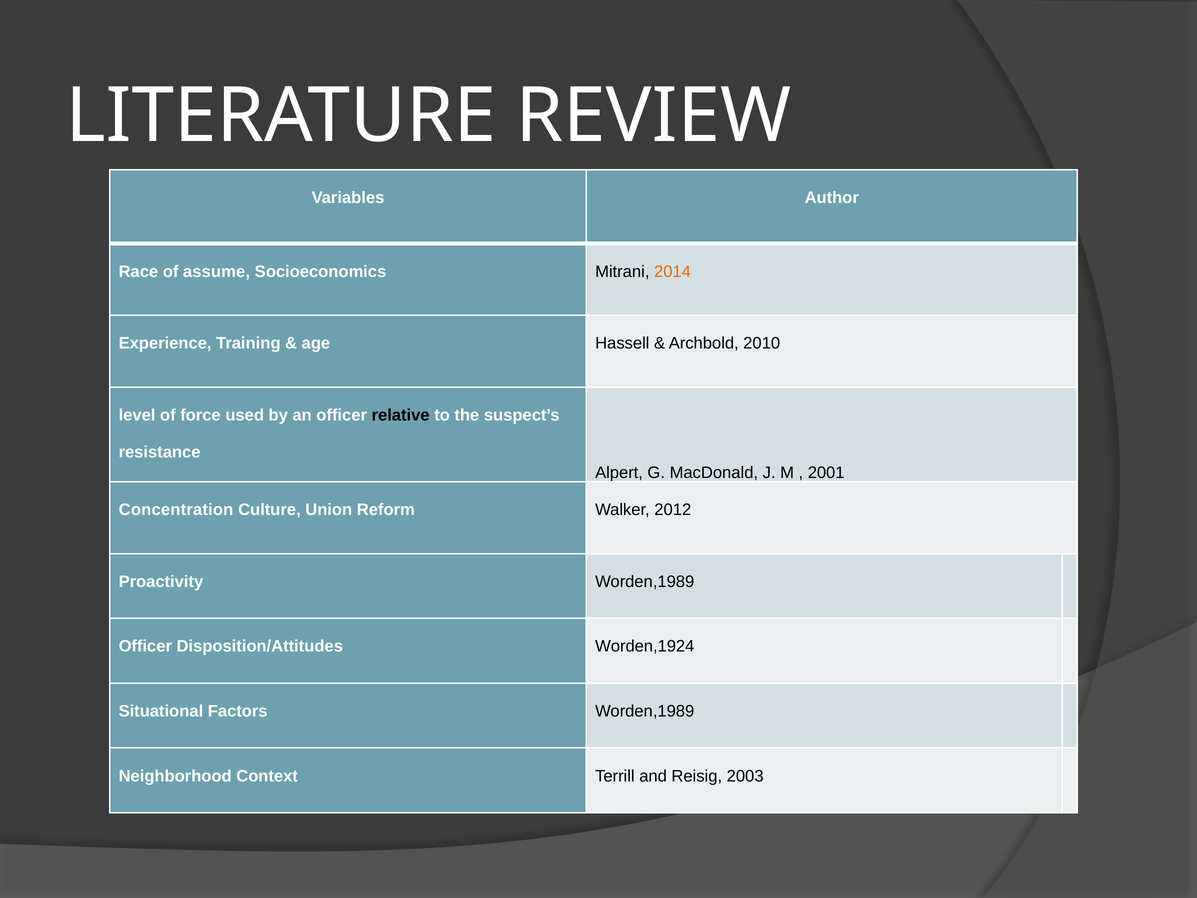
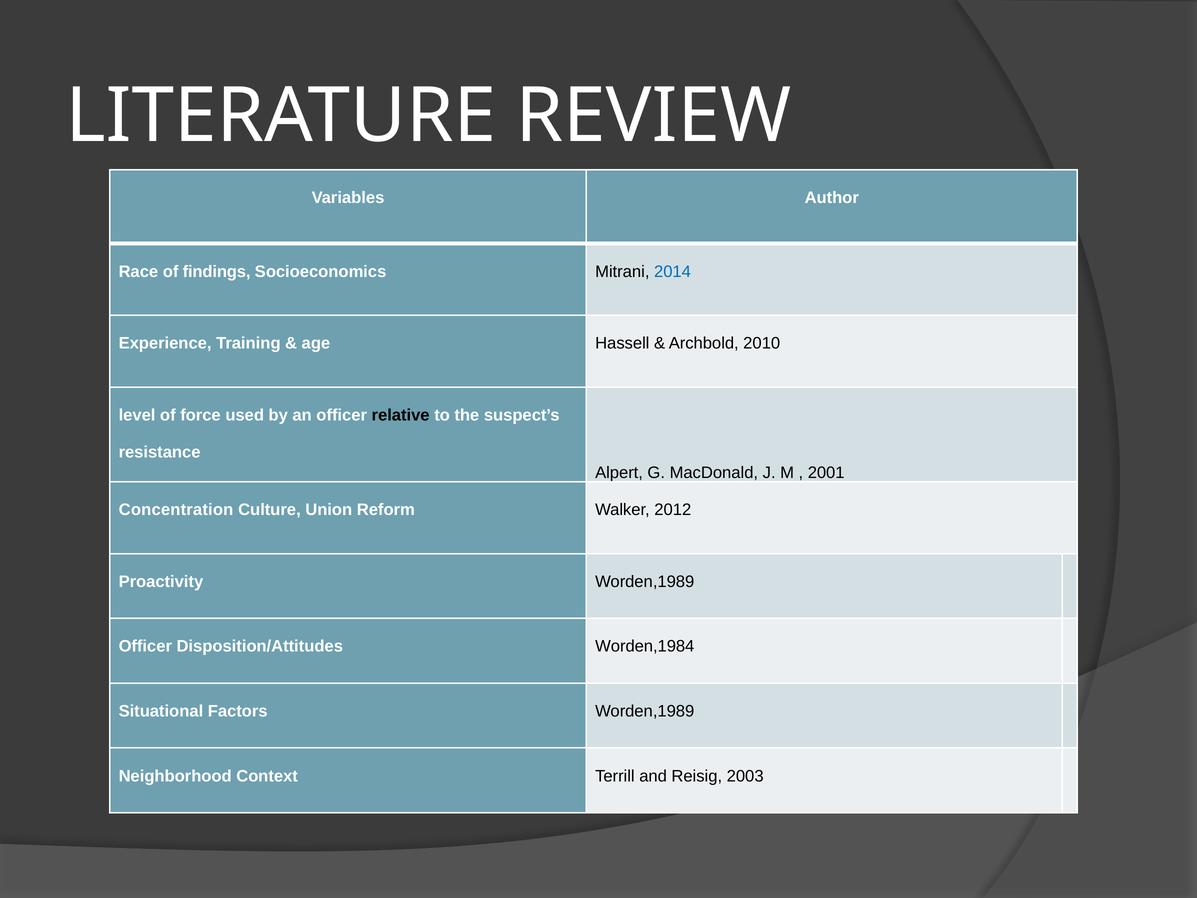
assume: assume -> findings (217, 271)
2014 colour: orange -> blue (673, 271)
Worden,1924: Worden,1924 -> Worden,1984 (645, 646)
